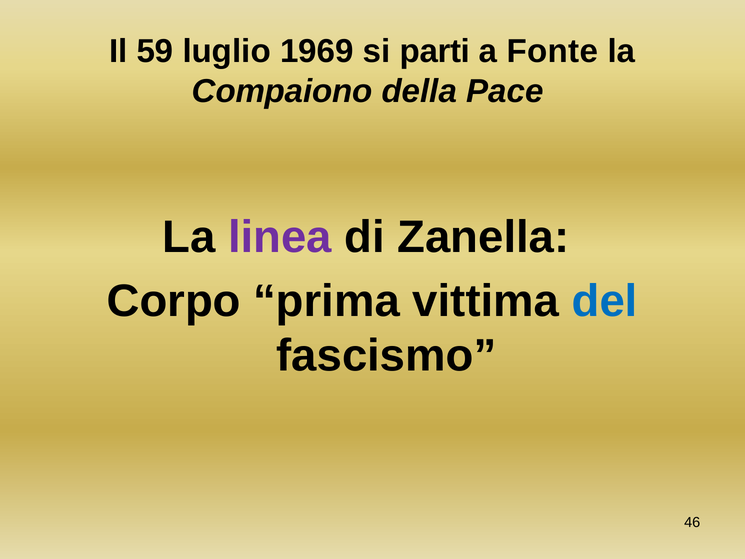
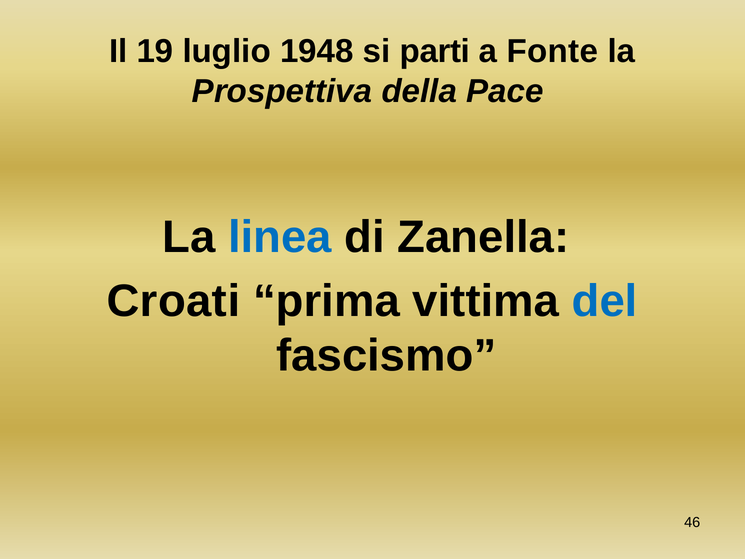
59: 59 -> 19 (155, 51)
1969: 1969 -> 1948 (317, 51)
Compaiono: Compaiono -> Prospettiva (282, 91)
linea colour: purple -> blue (280, 237)
Corpo: Corpo -> Croati (173, 301)
